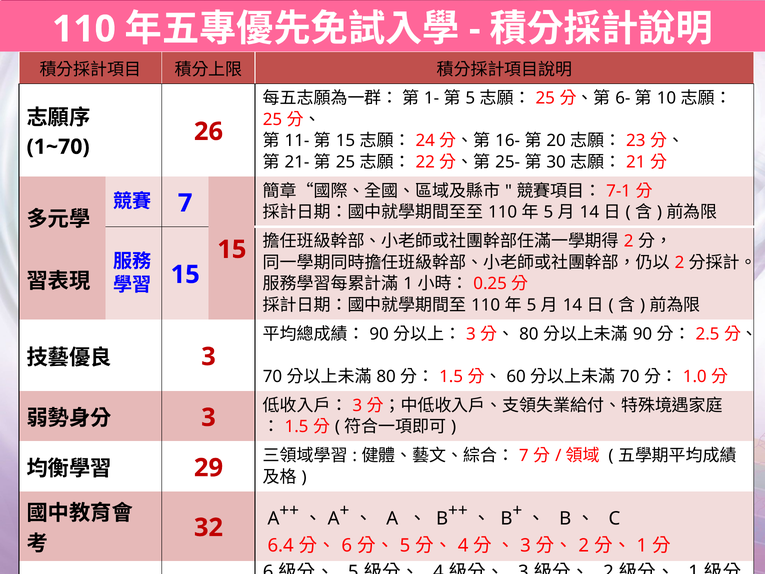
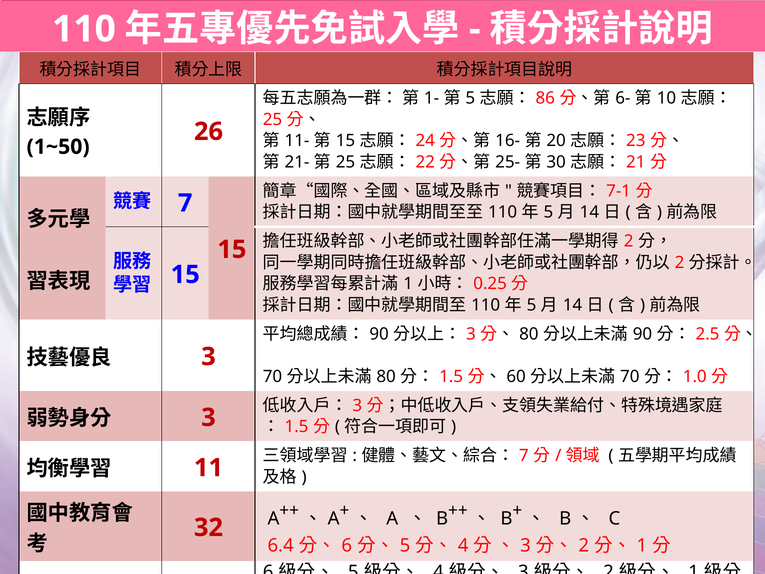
25: 25 -> 86 (545, 98)
1~70: 1~70 -> 1~50 (58, 147)
29: 29 -> 11 (209, 468)
